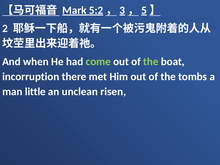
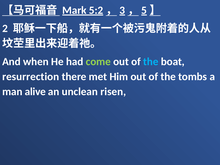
the colour: light green -> light blue (151, 62)
incorruption: incorruption -> resurrection (31, 77)
little: little -> alive (35, 92)
